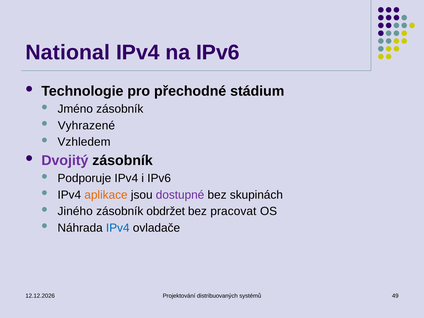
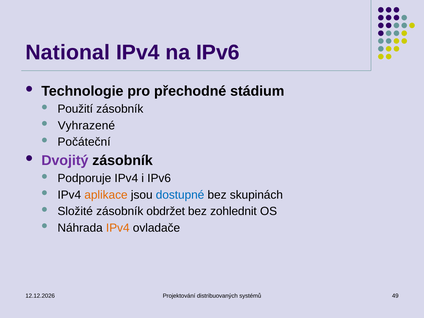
Jméno: Jméno -> Použití (75, 109)
Vzhledem: Vzhledem -> Počáteční (84, 142)
dostupné colour: purple -> blue (180, 195)
Jiného: Jiného -> Složité (75, 211)
pracovat: pracovat -> zohlednit (233, 211)
IPv4 colour: blue -> orange (118, 228)
